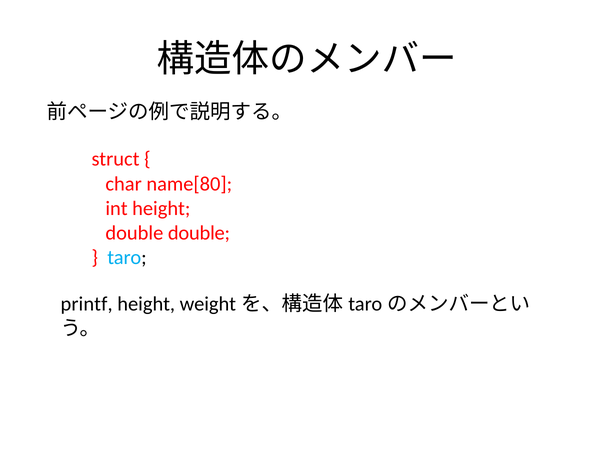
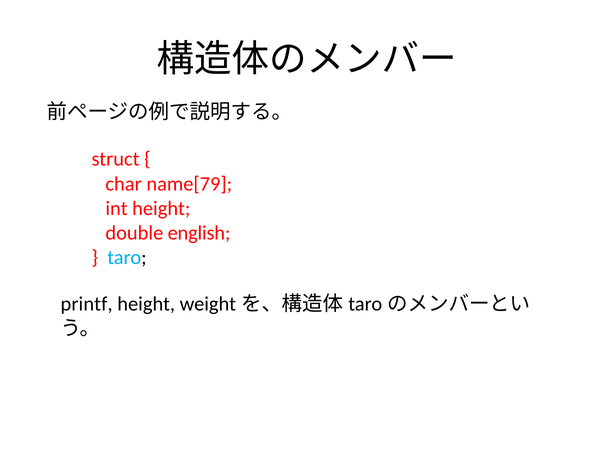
name[80: name[80 -> name[79 (189, 184)
double double: double -> english (199, 233)
